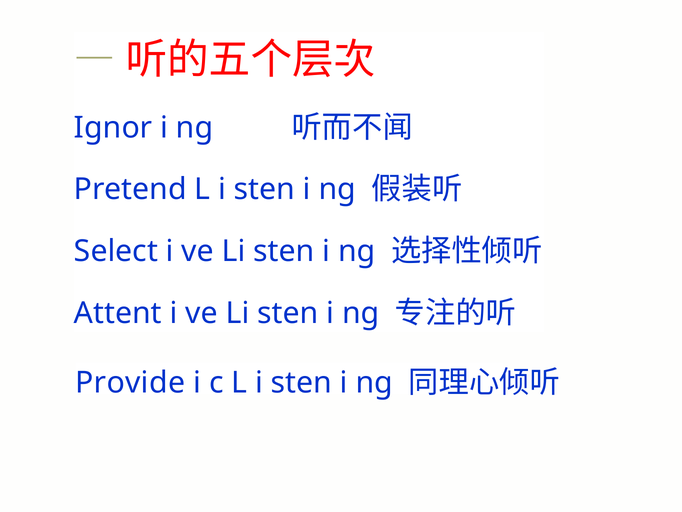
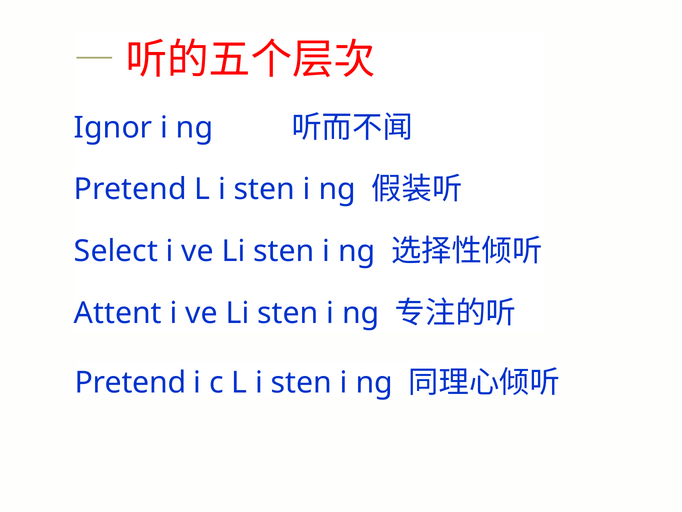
Provide: Provide -> Pretend (130, 383)
